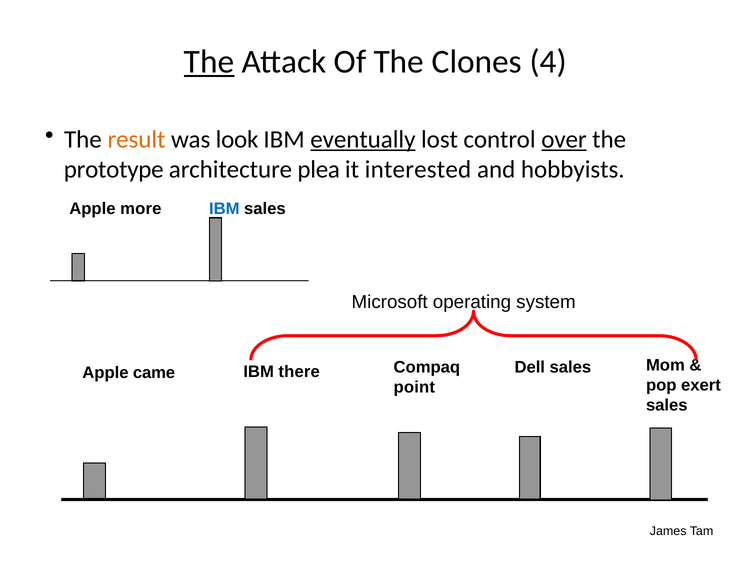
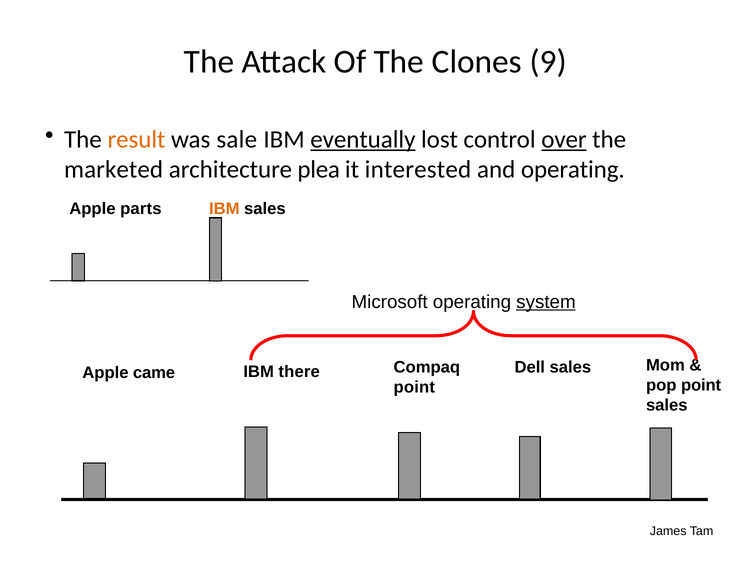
The underline: present -> none (209, 62)
4: 4 -> 9 (548, 62)
look: look -> sale (237, 139)
prototype: prototype -> marketed (114, 169)
and hobbyists: hobbyists -> operating (573, 169)
more: more -> parts (141, 209)
IBM colour: blue -> orange (224, 209)
system underline: none -> present (546, 302)
pop exert: exert -> point (701, 385)
